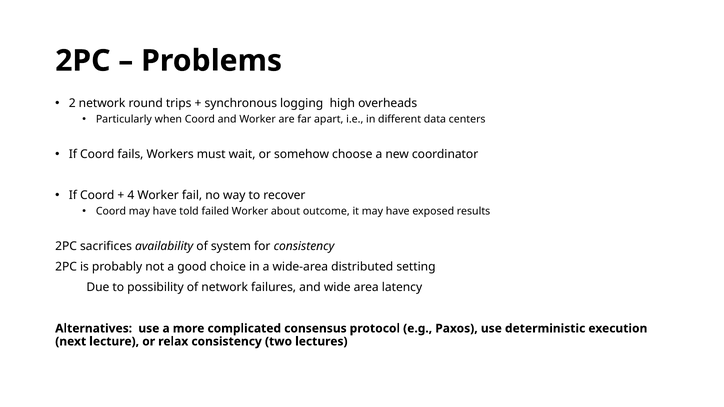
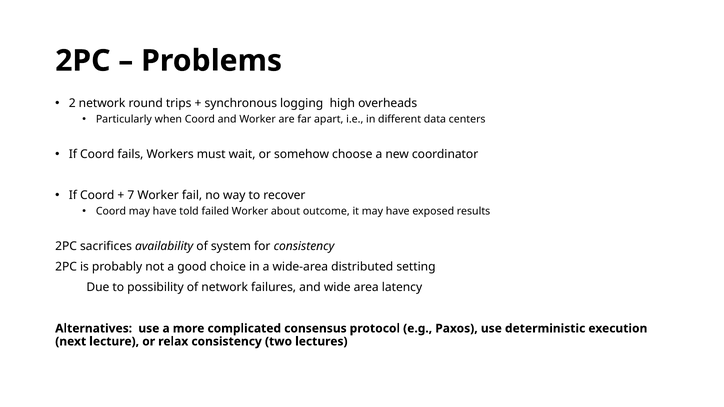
4: 4 -> 7 (131, 195)
